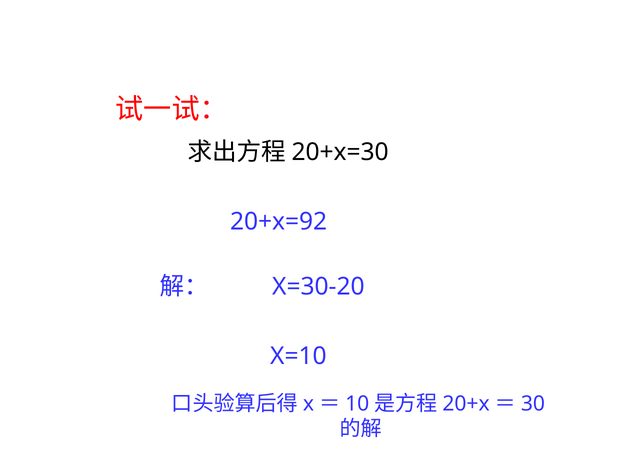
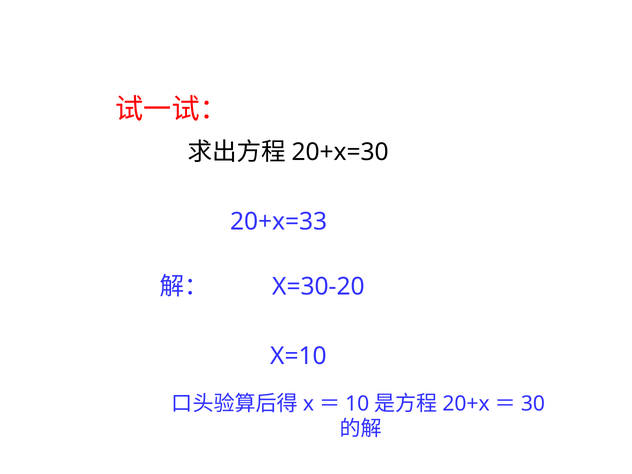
20+x=92: 20+x=92 -> 20+x=33 (279, 222)
